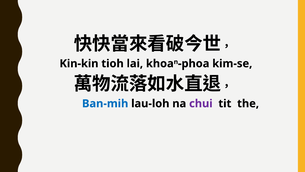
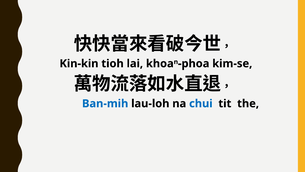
chui colour: purple -> blue (201, 103)
